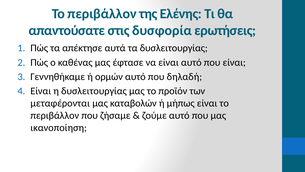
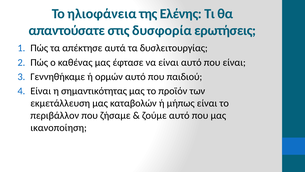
περιβάλλον: περιβάλλον -> ηλιοφάνεια (102, 14)
δηλαδή: δηλαδή -> παιδιού (184, 76)
η δυσλειτουργίας: δυσλειτουργίας -> σημαντικότητας (94, 91)
μεταφέρονται: μεταφέρονται -> εκμετάλλευση (60, 103)
